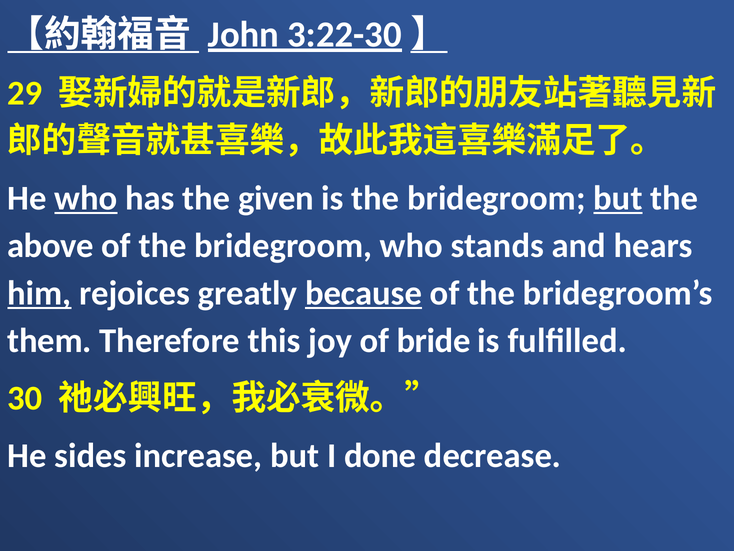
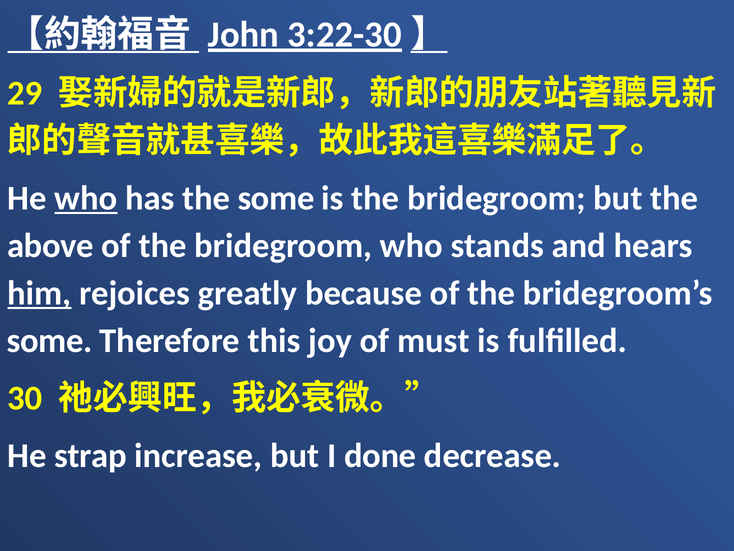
the given: given -> some (276, 198)
but underline: present -> none (618, 198)
because underline: present -> none (364, 293)
them: them -> some (50, 340)
bride: bride -> must (433, 340)
sides: sides -> strap (90, 455)
